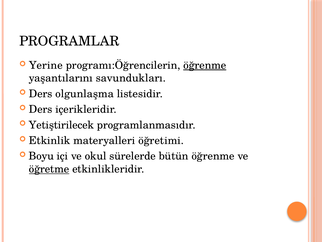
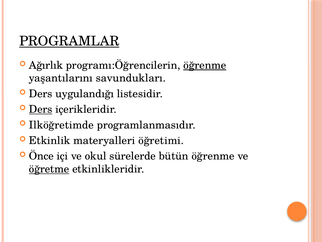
PROGRAMLAR underline: none -> present (69, 41)
Yerine: Yerine -> Ağırlık (46, 65)
olgunlaşma: olgunlaşma -> uygulandığı (85, 94)
Ders underline: none -> present (41, 109)
Yetiştirilecek: Yetiştirilecek -> Ilköğretimde (61, 125)
Boyu: Boyu -> Önce (41, 156)
